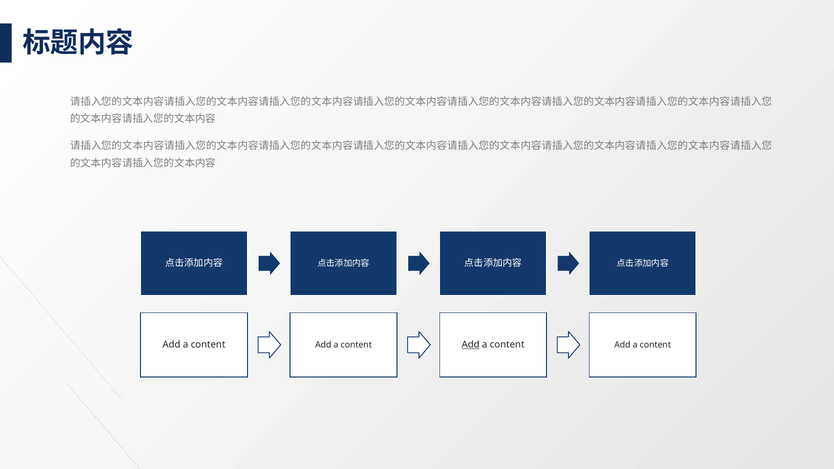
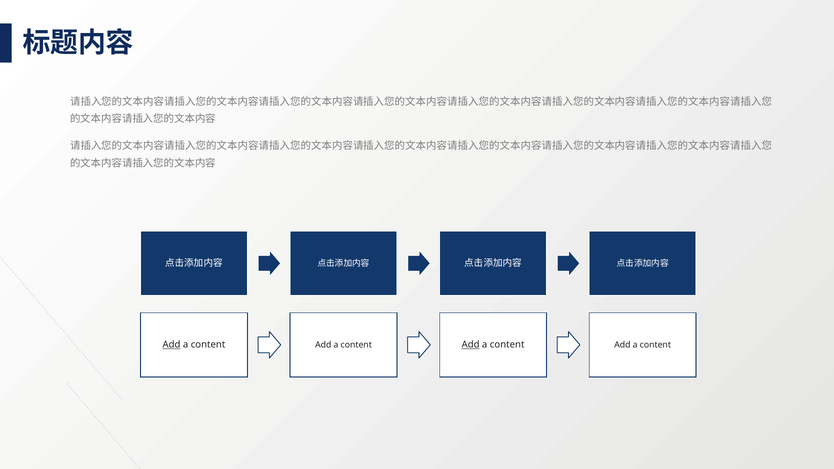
Add underline: none -> present (171, 345)
